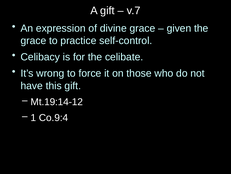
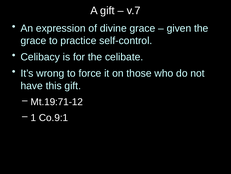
Mt.19:14-12: Mt.19:14-12 -> Mt.19:71-12 (57, 101)
Co.9:4: Co.9:4 -> Co.9:1 (54, 117)
